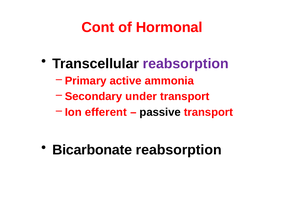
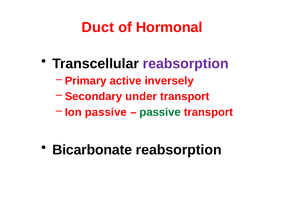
Cont: Cont -> Duct (98, 27)
ammonia: ammonia -> inversely (169, 81)
Ion efferent: efferent -> passive (106, 113)
passive colour: black -> green (160, 113)
